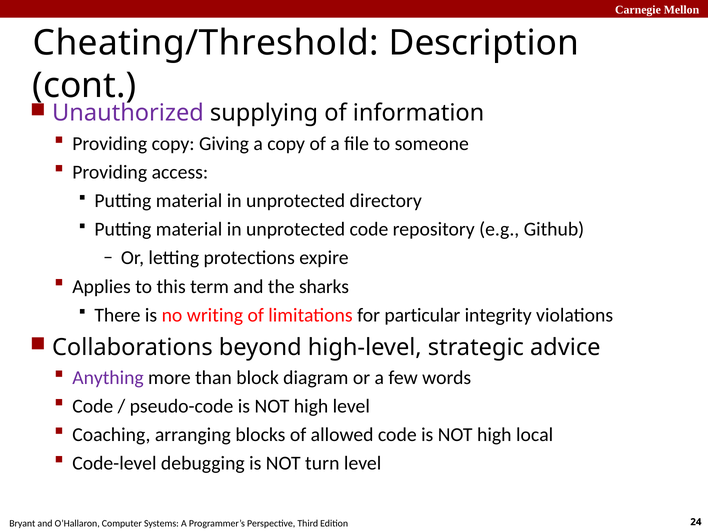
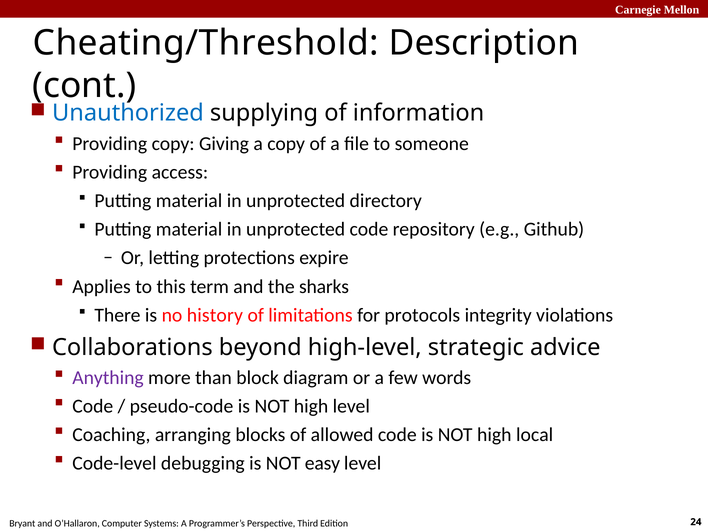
Unauthorized colour: purple -> blue (128, 113)
writing: writing -> history (215, 315)
particular: particular -> protocols (422, 315)
turn: turn -> easy (322, 463)
